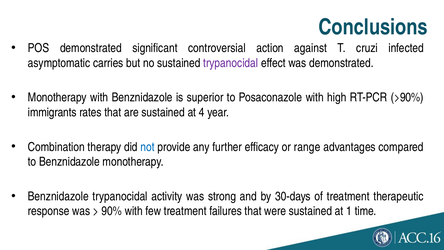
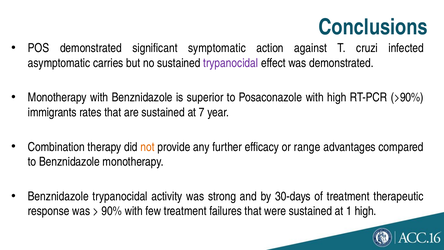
controversial: controversial -> symptomatic (217, 48)
4: 4 -> 7 (202, 112)
not colour: blue -> orange (148, 147)
1 time: time -> high (366, 211)
